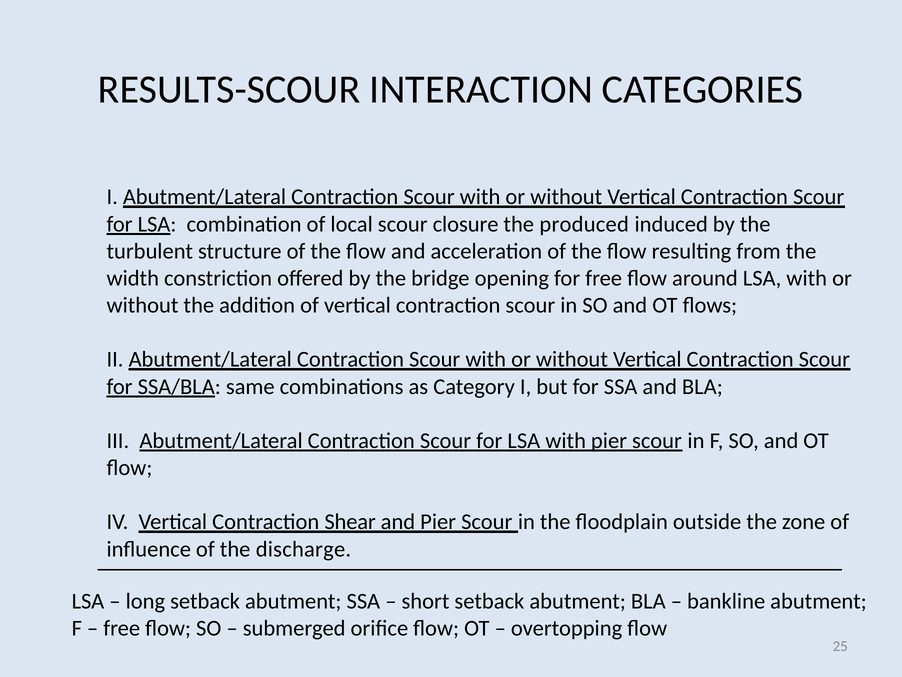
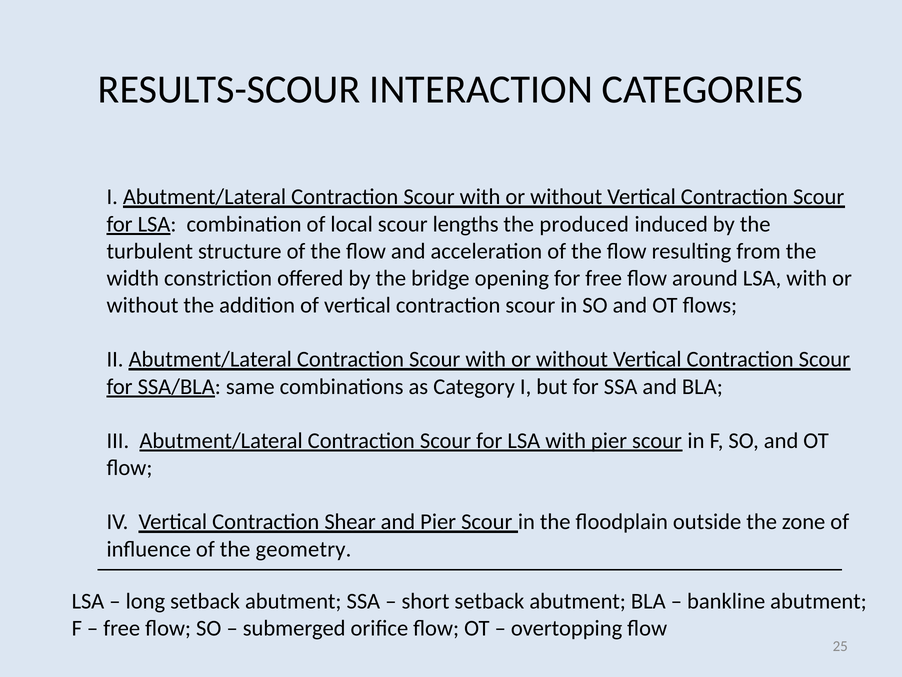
closure: closure -> lengths (466, 224)
discharge: discharge -> geometry (303, 549)
